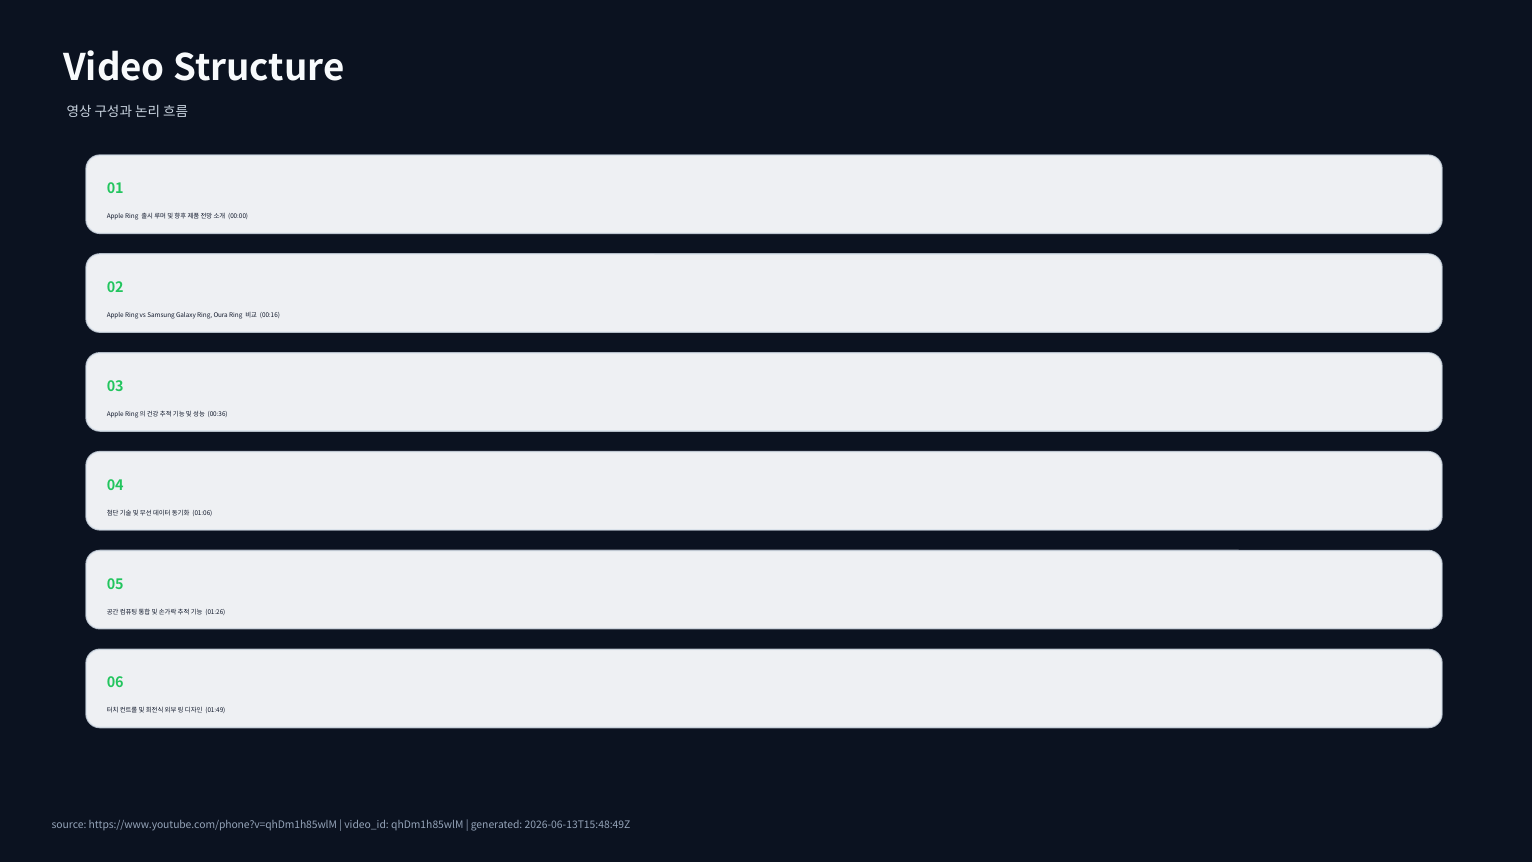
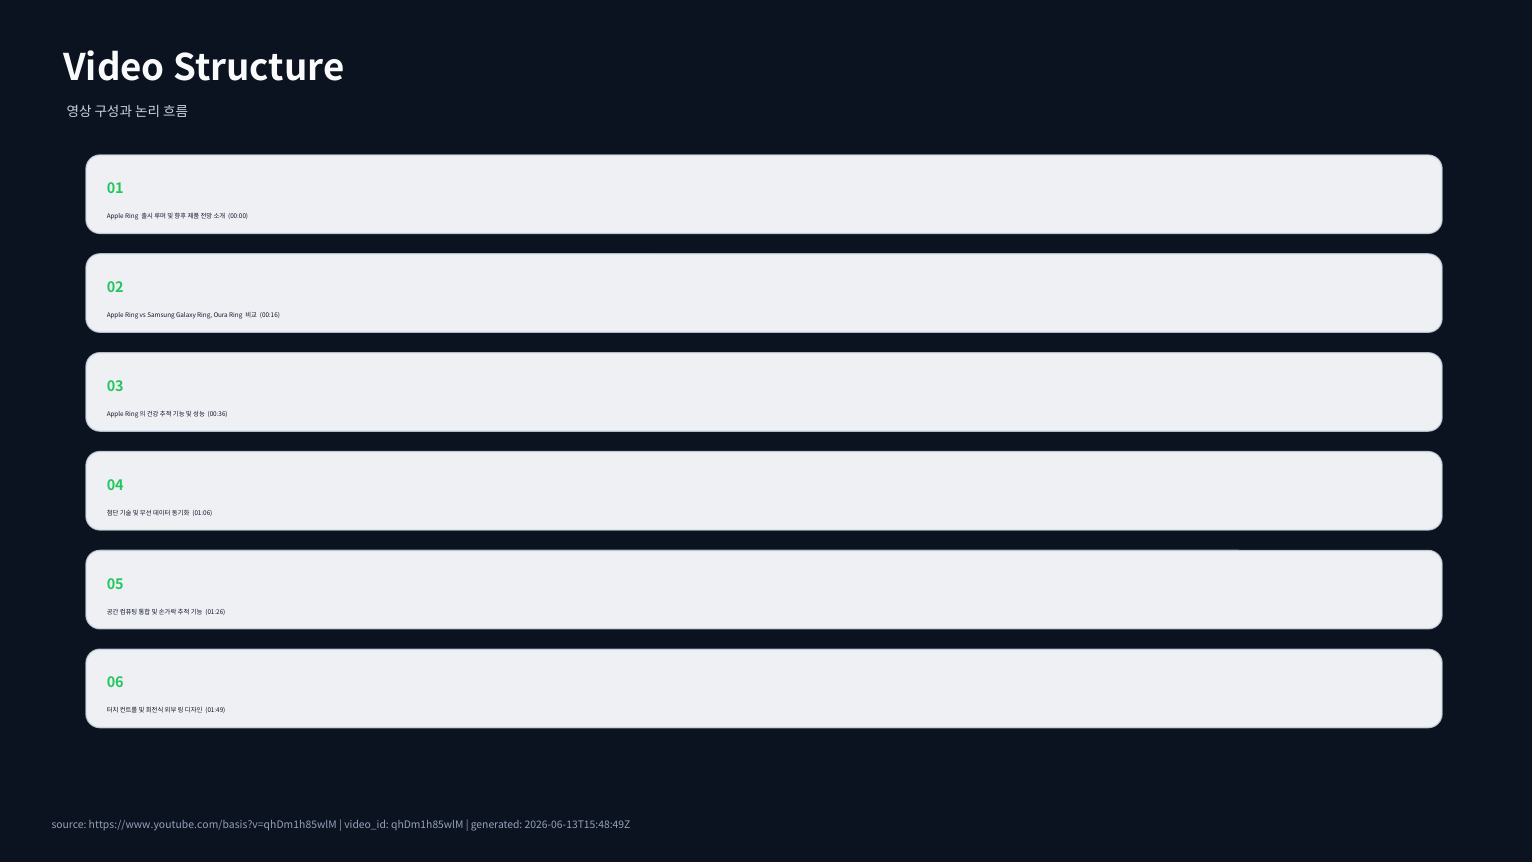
https://www.youtube.com/phone?v=qhDm1h85wlM: https://www.youtube.com/phone?v=qhDm1h85wlM -> https://www.youtube.com/basis?v=qhDm1h85wlM (213, 825)
